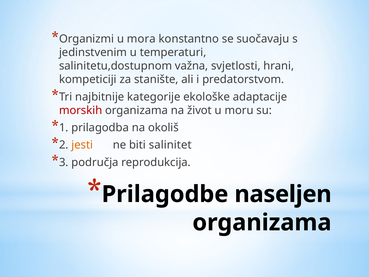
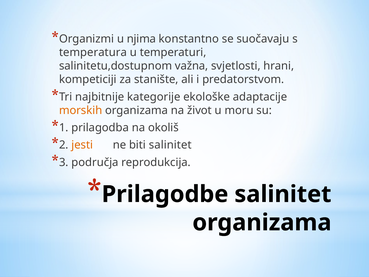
mora: mora -> njima (141, 39)
jedinstvenim: jedinstvenim -> temperatura (93, 52)
morskih colour: red -> orange (81, 110)
Prilagodbe naseljen: naseljen -> salinitet (283, 194)
